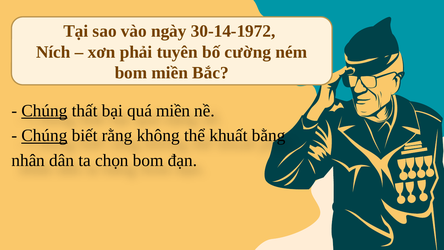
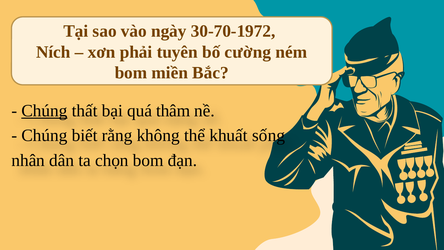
30-14-1972: 30-14-1972 -> 30-70-1972 (233, 31)
quá miền: miền -> thâm (173, 111)
Chúng underline: present -> none (44, 135)
bằng: bằng -> sống (269, 135)
